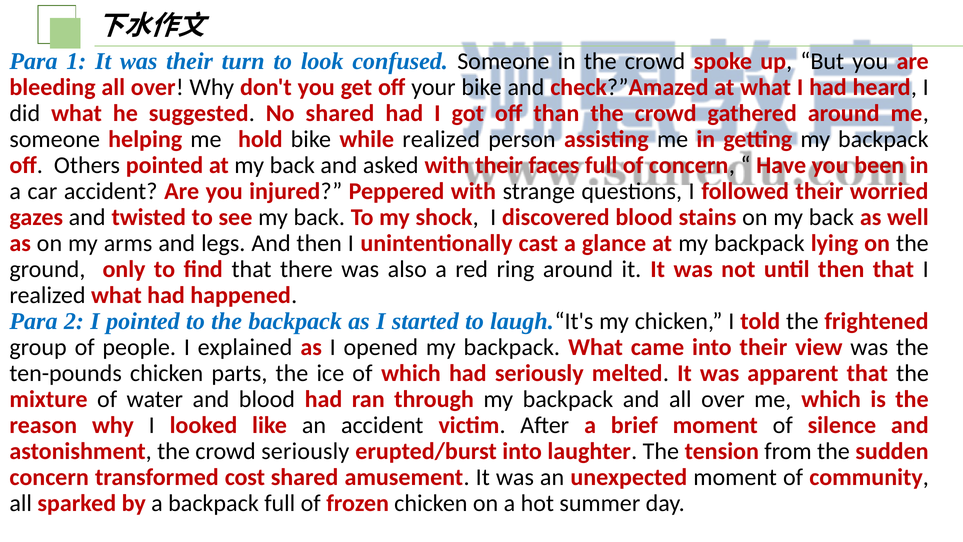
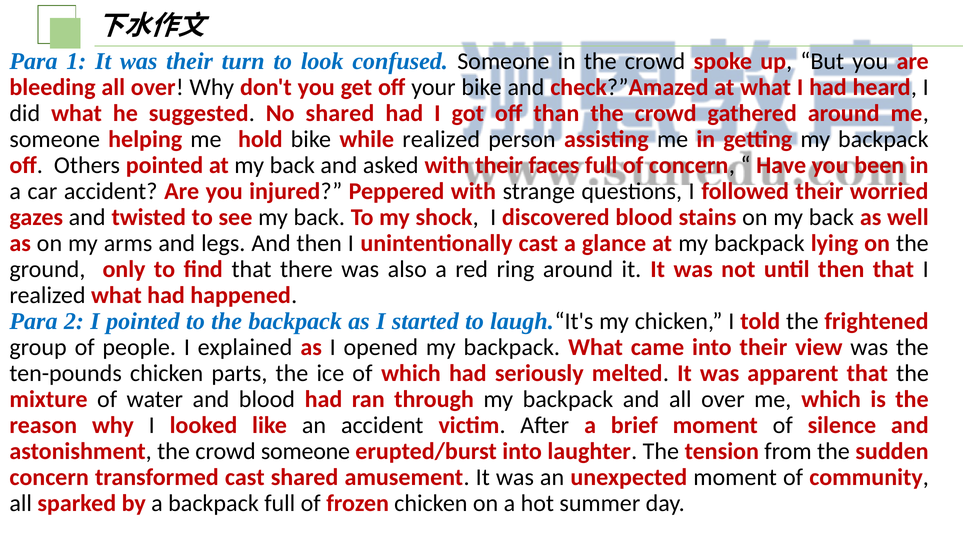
crowd seriously: seriously -> someone (306, 451)
transformed cost: cost -> cast (245, 477)
